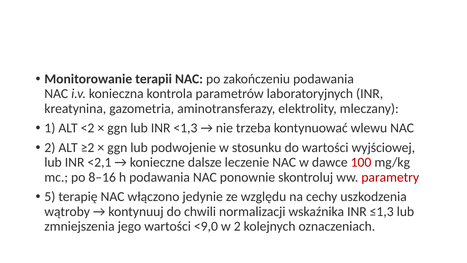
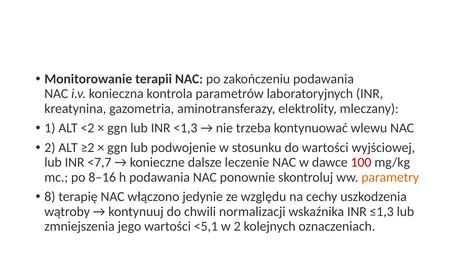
<2,1: <2,1 -> <7,7 (99, 162)
parametry colour: red -> orange (390, 177)
5: 5 -> 8 (50, 197)
<9,0: <9,0 -> <5,1 (206, 226)
